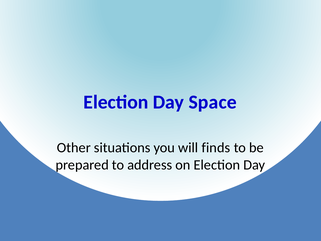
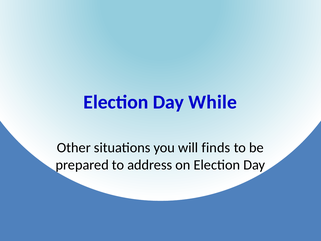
Space: Space -> While (213, 102)
